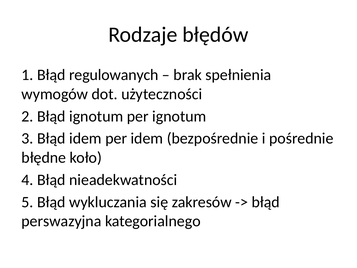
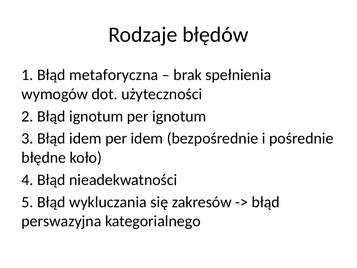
regulowanych: regulowanych -> metaforyczna (114, 75)
